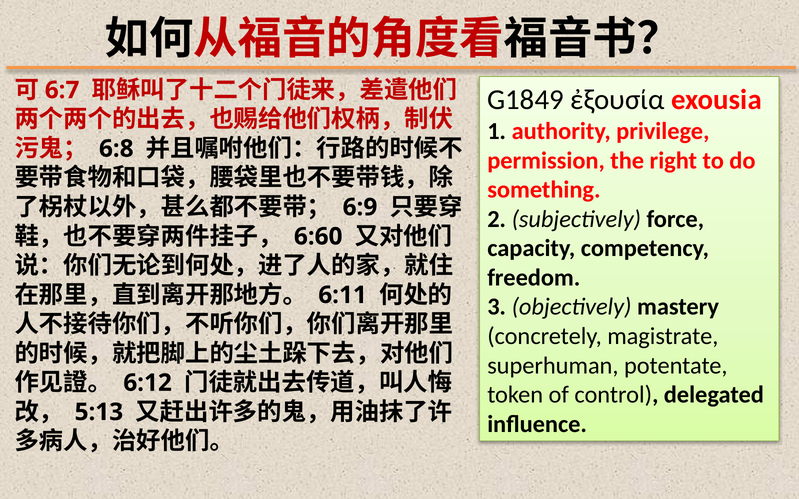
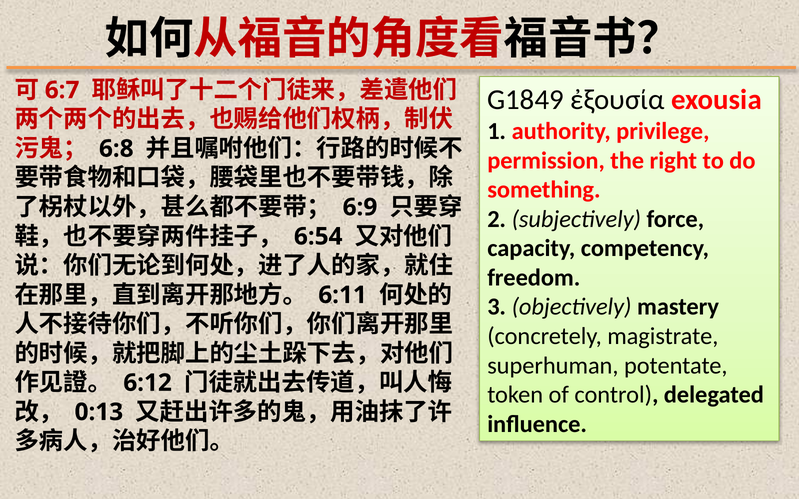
6:60: 6:60 -> 6:54 (318, 237)
5:13: 5:13 -> 0:13 (99, 412)
